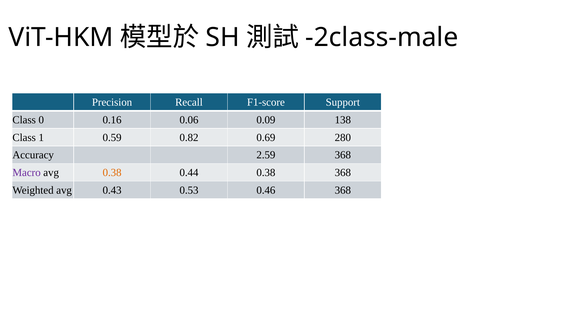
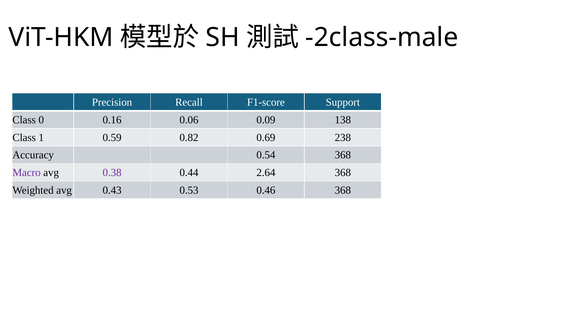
280: 280 -> 238 (343, 137)
2.59: 2.59 -> 0.54 (266, 155)
0.38 colour: orange -> purple (112, 172)
0.44 0.38: 0.38 -> 2.64 (266, 172)
